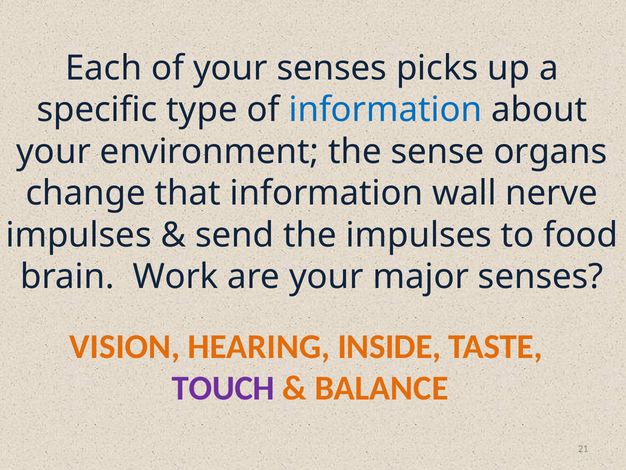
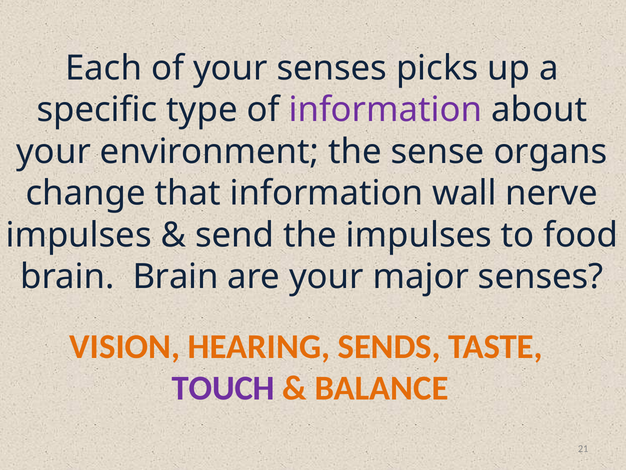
information colour: blue -> purple (385, 110)
brain Work: Work -> Brain (176, 277)
INSIDE: INSIDE -> SENDS (389, 346)
